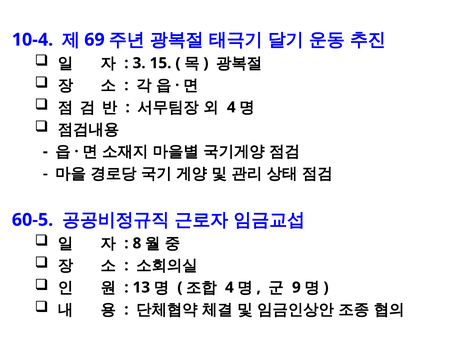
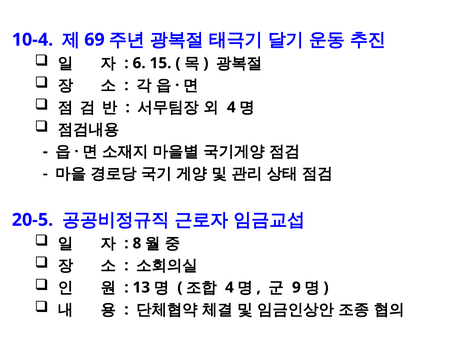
3: 3 -> 6 (139, 63)
60-5: 60-5 -> 20-5 (33, 220)
